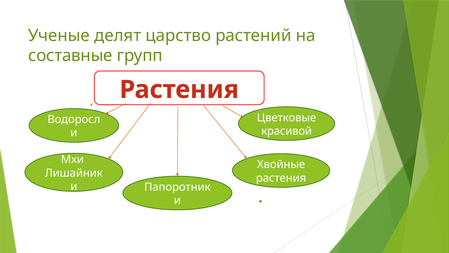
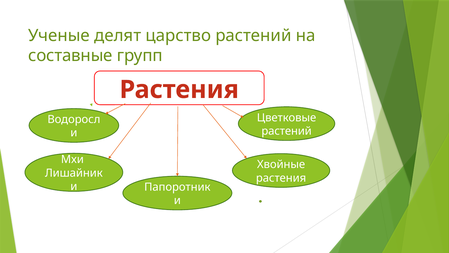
красивой: красивой -> растений (287, 131)
